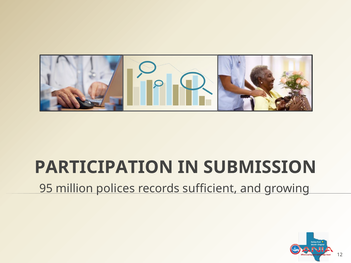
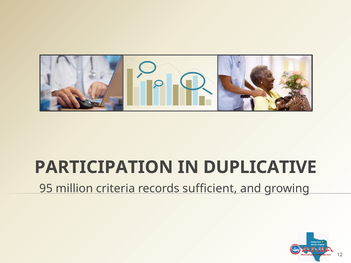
SUBMISSION: SUBMISSION -> DUPLICATIVE (260, 167)
polices: polices -> criteria (115, 189)
